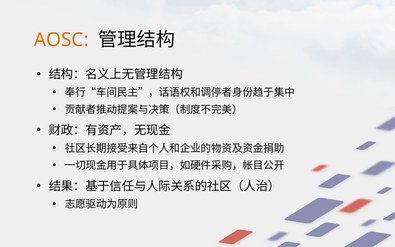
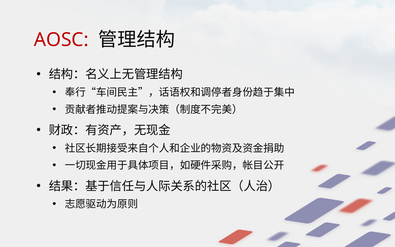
AOSC colour: orange -> red (61, 40)
